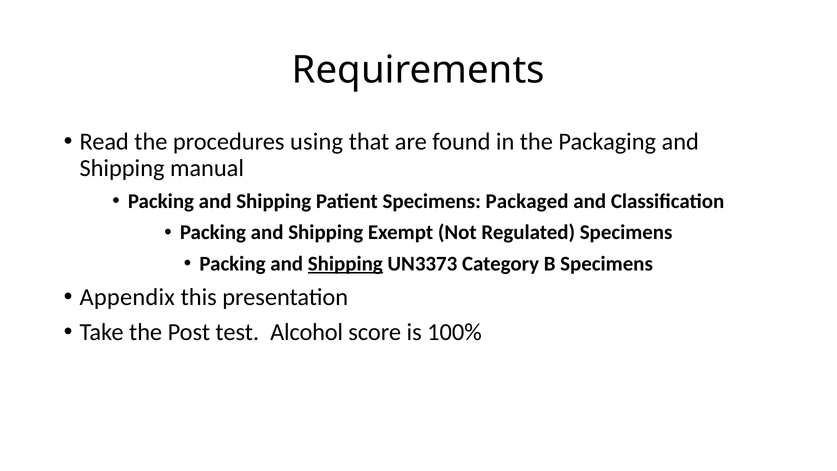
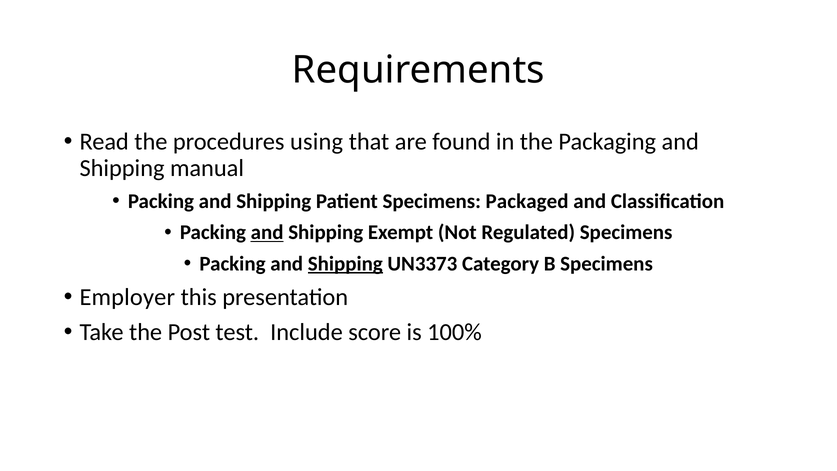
and underline: none -> present (267, 232)
Appendix: Appendix -> Employer (127, 297)
Alcohol: Alcohol -> Include (306, 332)
